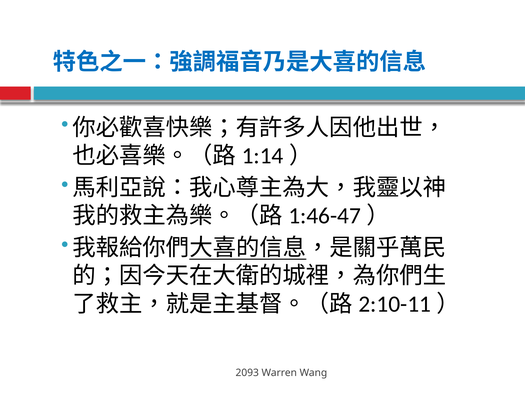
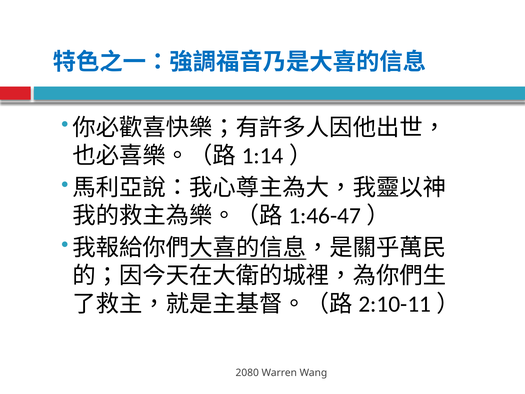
2093: 2093 -> 2080 (247, 372)
